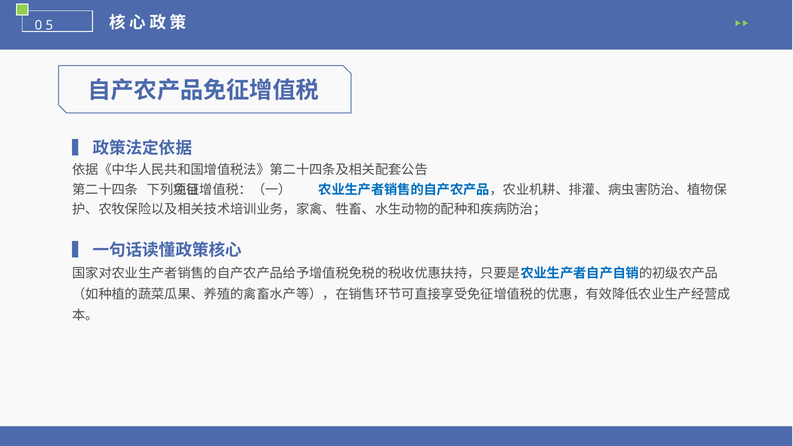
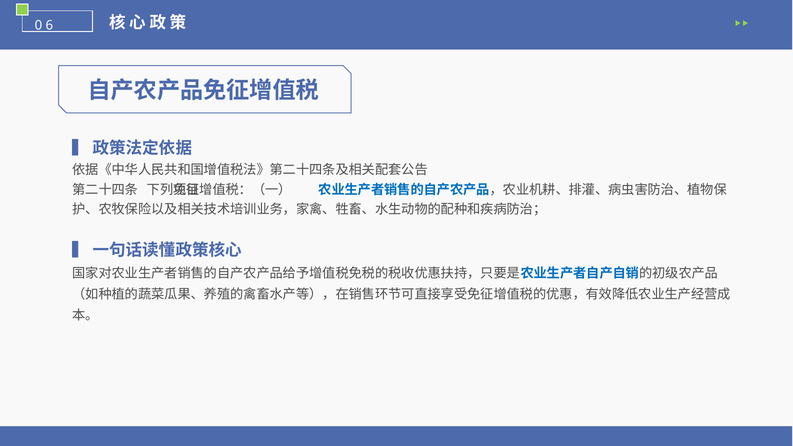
5: 5 -> 6 (49, 25)
